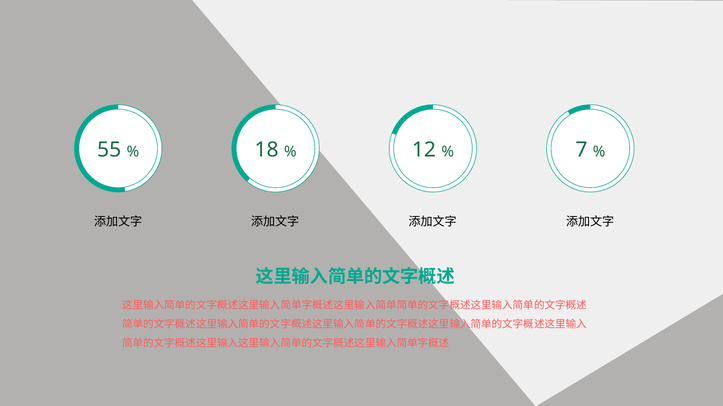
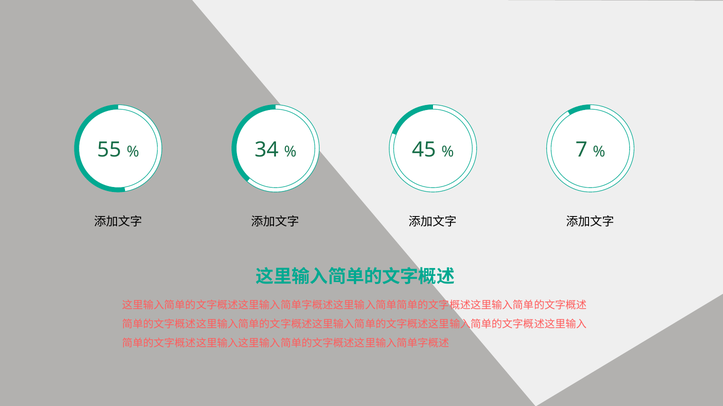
18: 18 -> 34 (267, 150)
12: 12 -> 45 (424, 150)
